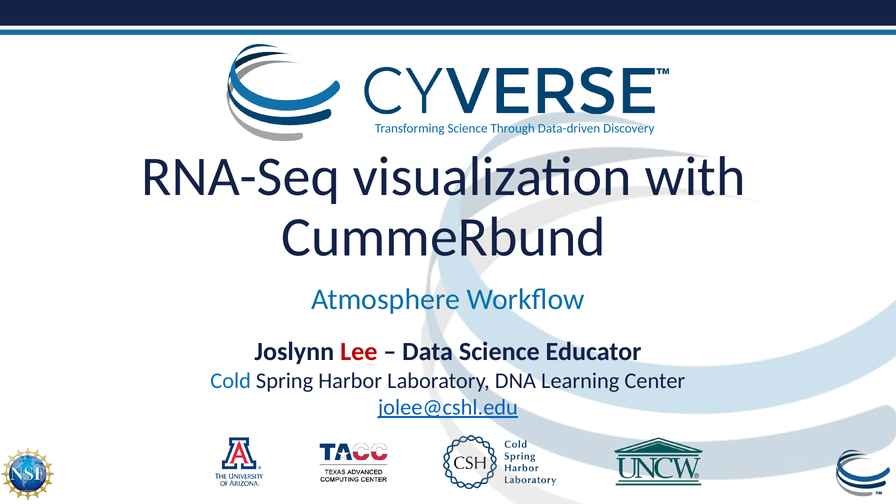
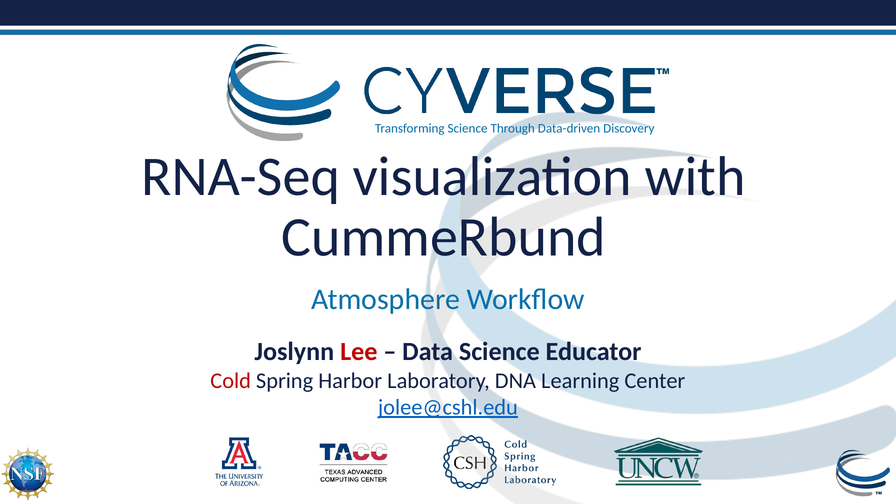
Cold colour: blue -> red (231, 381)
